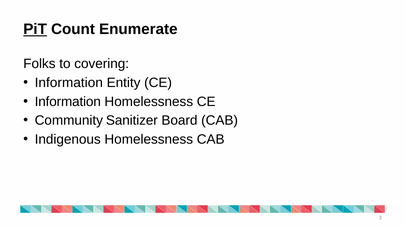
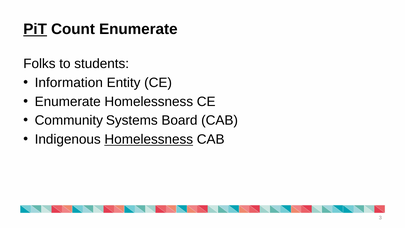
covering: covering -> students (102, 64)
Information: Information -> Enumerate (68, 102)
Sanitizer: Sanitizer -> Systems (132, 120)
Homelessness underline: none -> present (149, 139)
